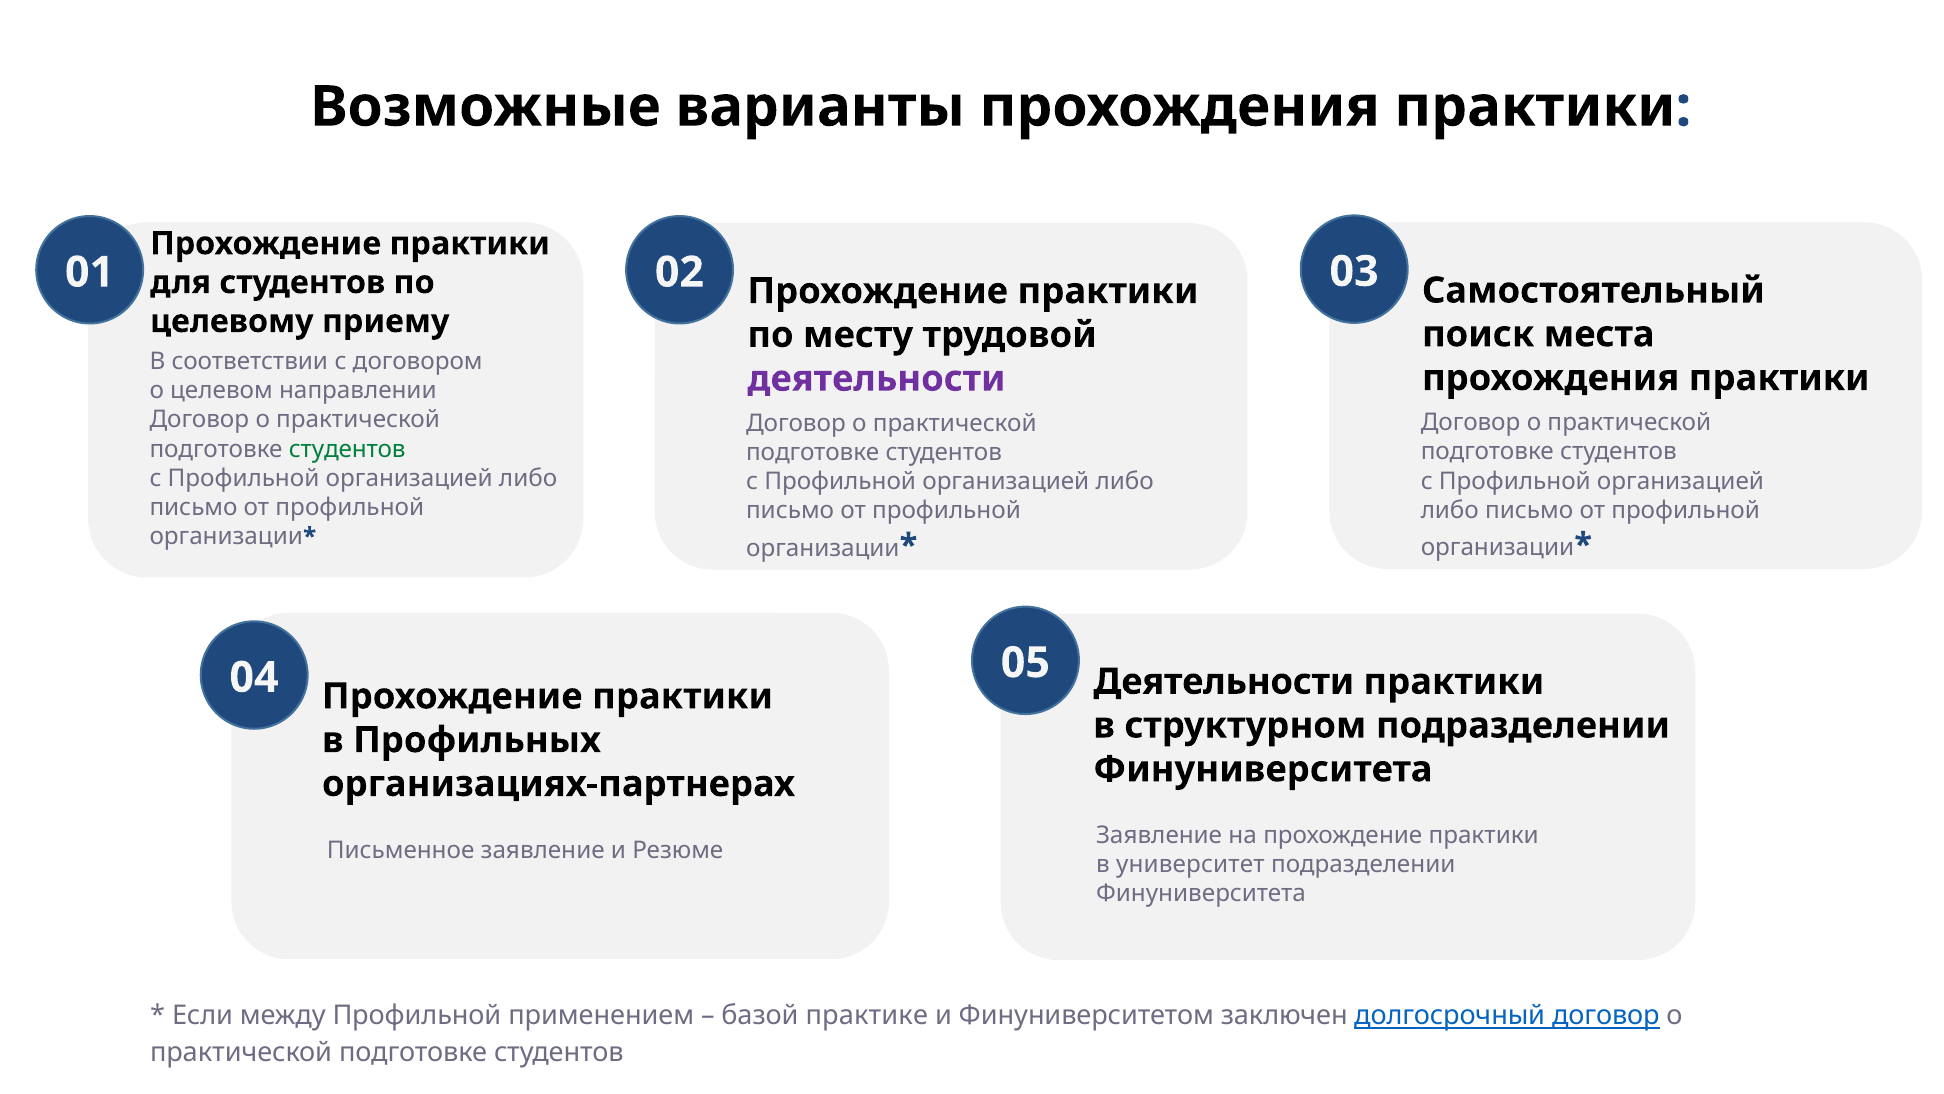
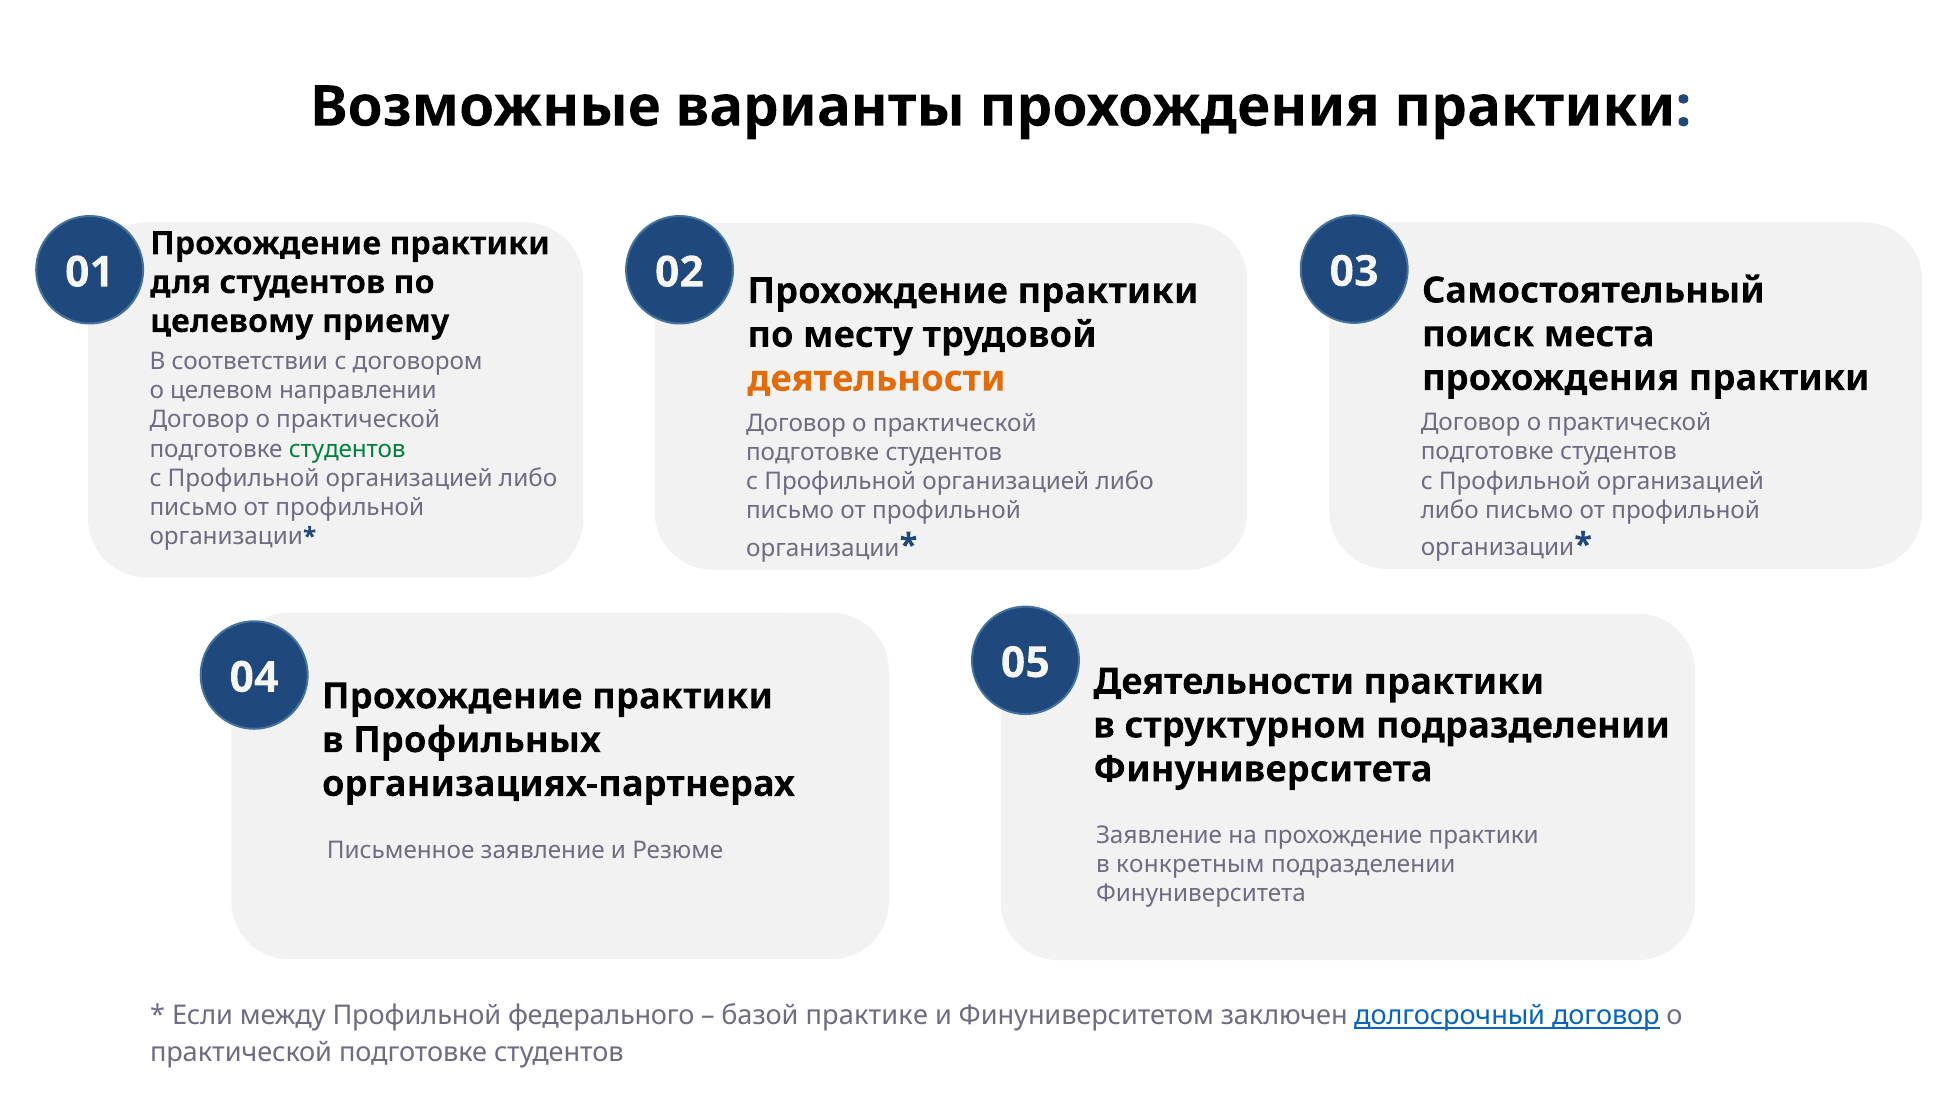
деятельности colour: purple -> orange (876, 379)
университет: университет -> конкретным (1190, 864)
применением: применением -> федерального (601, 1015)
